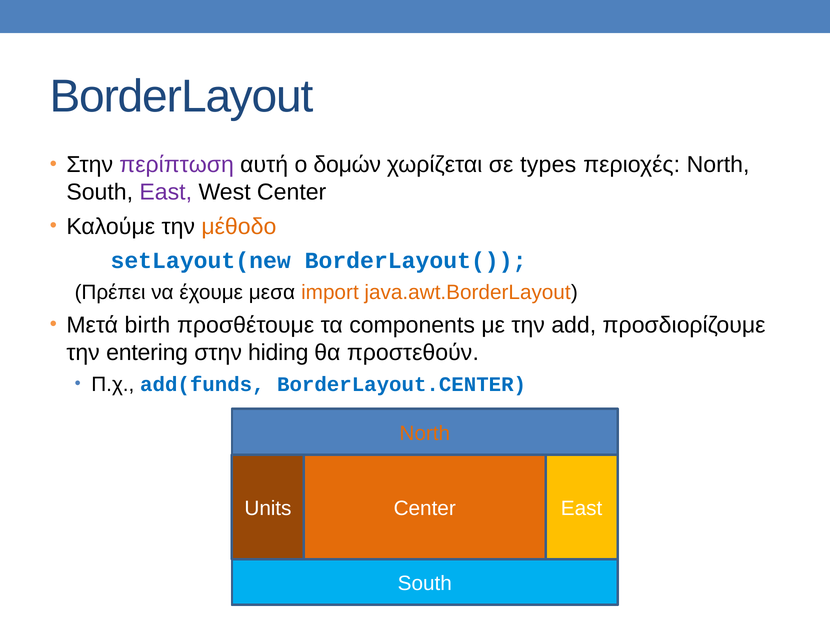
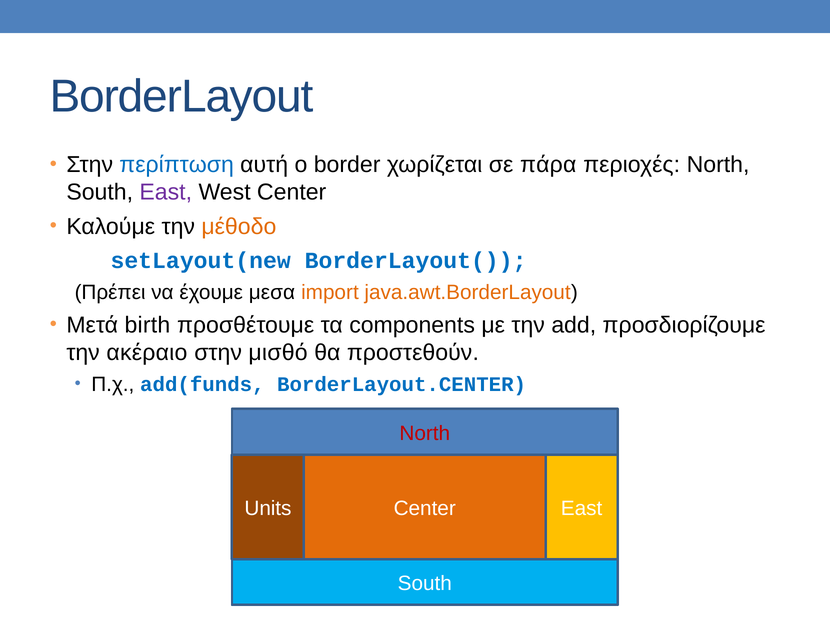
περίπτωση colour: purple -> blue (177, 165)
δομών: δομών -> border (347, 165)
types: types -> πάρα (548, 165)
entering: entering -> ακέραιο (147, 353)
hiding: hiding -> μισθό (278, 353)
North colour: orange -> red (425, 434)
